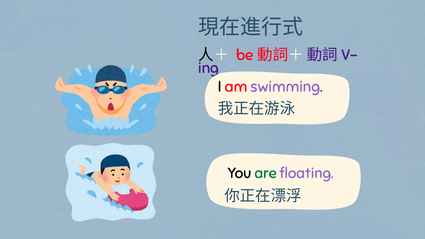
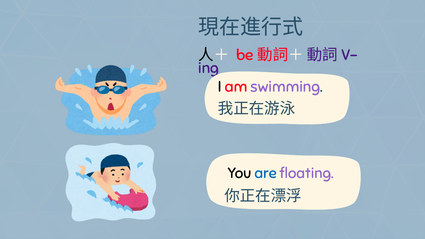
are colour: green -> blue (266, 173)
